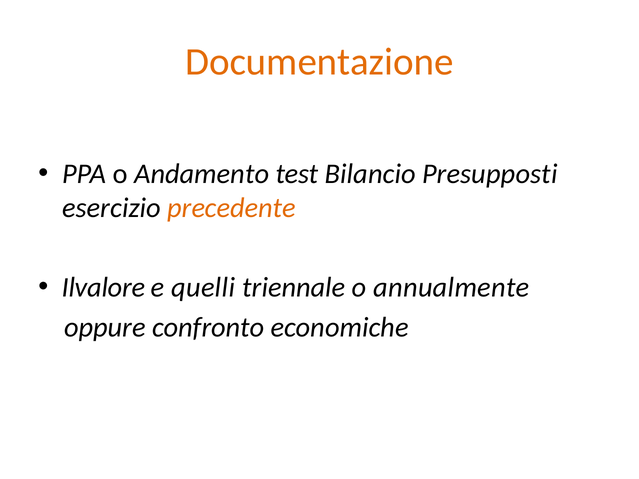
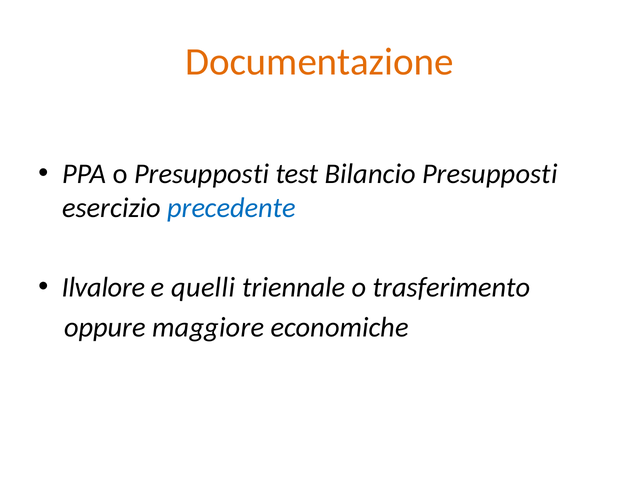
o Andamento: Andamento -> Presupposti (202, 174)
precedente colour: orange -> blue (232, 208)
annualmente: annualmente -> trasferimento (452, 288)
confronto: confronto -> maggiore (208, 327)
